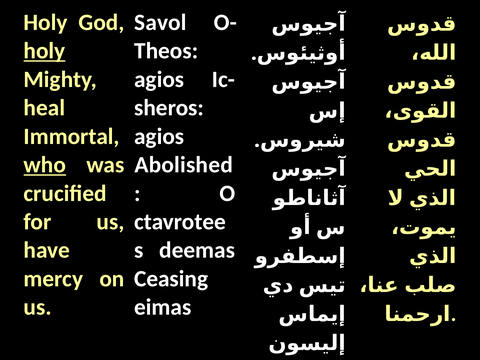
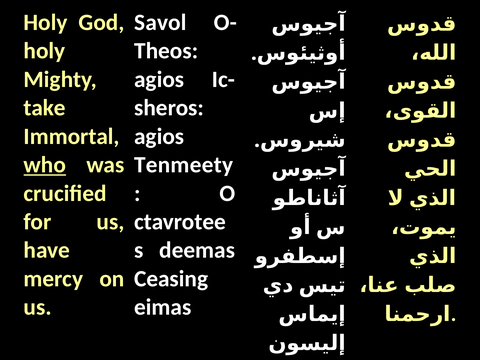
holy underline: present -> none (44, 51)
heal: heal -> take (45, 108)
Abolished: Abolished -> Tenmeety (184, 165)
